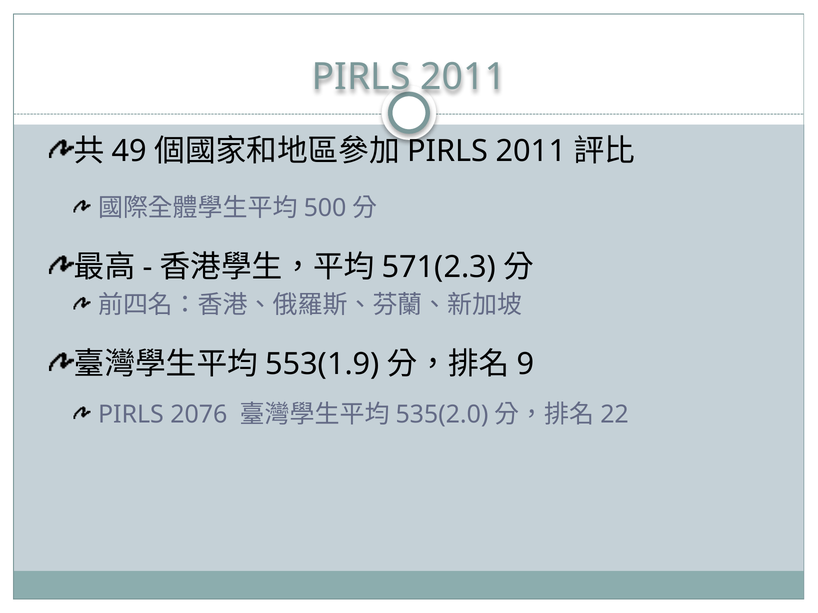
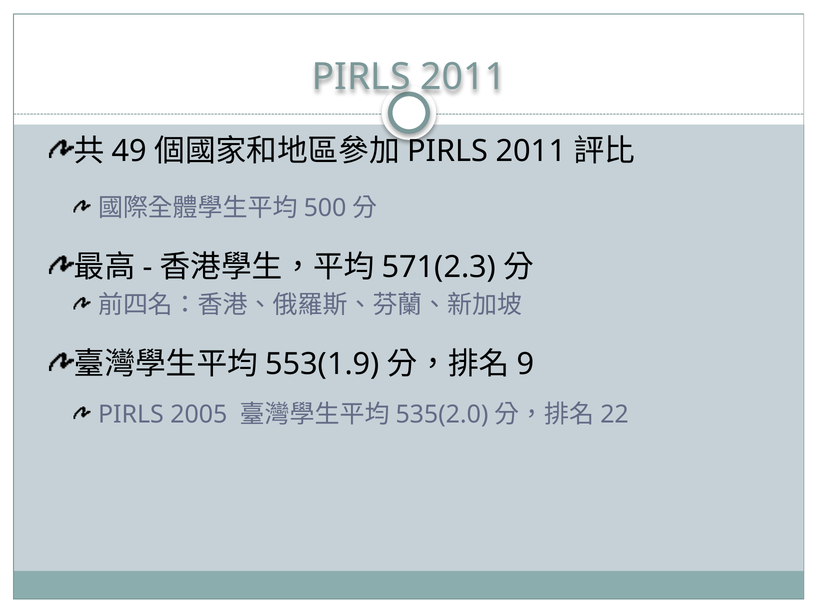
2076: 2076 -> 2005 (199, 415)
